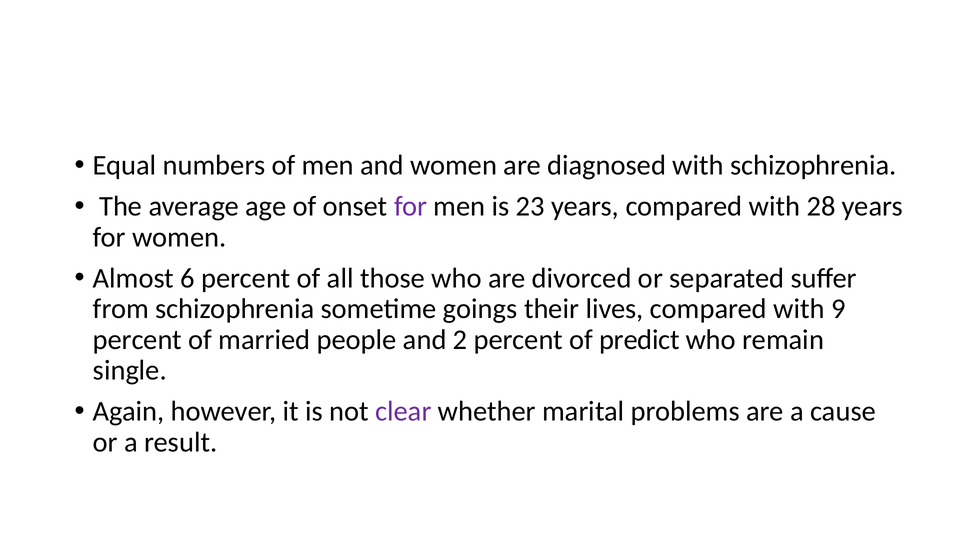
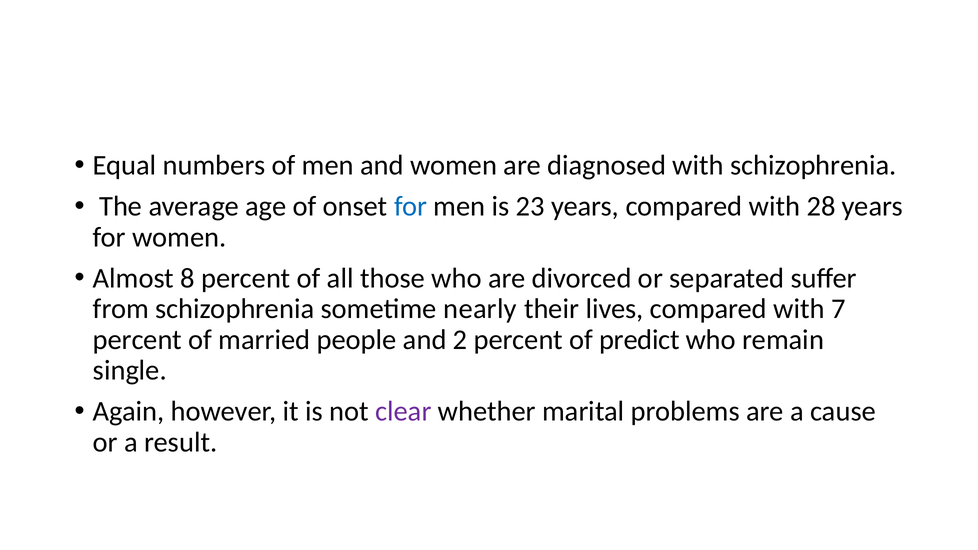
for colour: purple -> blue (411, 206)
6: 6 -> 8 (188, 278)
goings: goings -> nearly (480, 309)
9: 9 -> 7 (838, 309)
